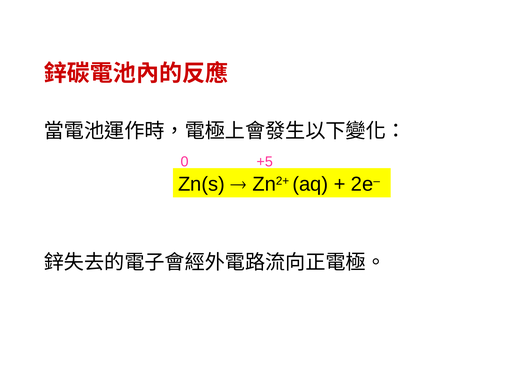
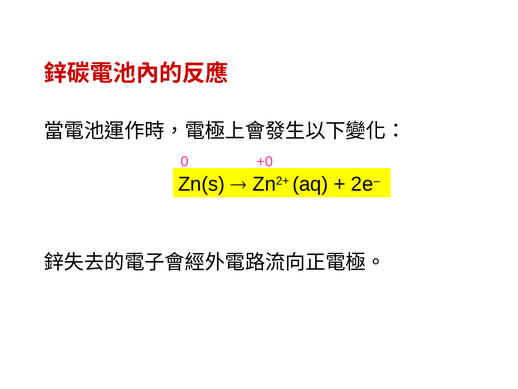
+5: +5 -> +0 (265, 162)
